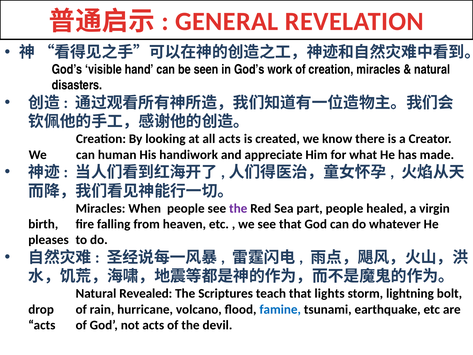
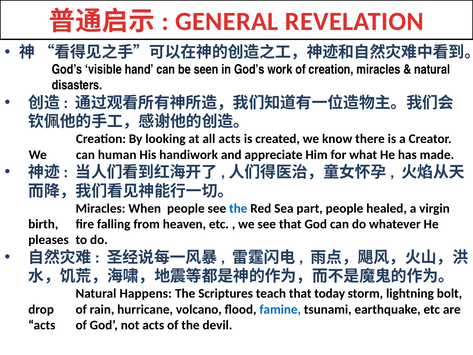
the colour: purple -> blue (238, 208)
Revealed: Revealed -> Happens (146, 293)
lights: lights -> today (330, 293)
